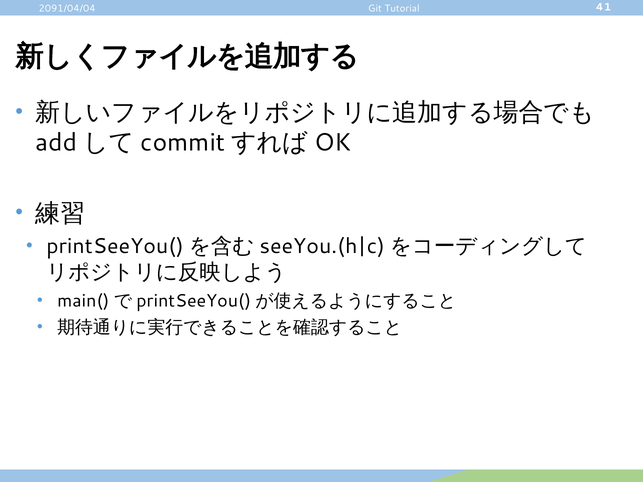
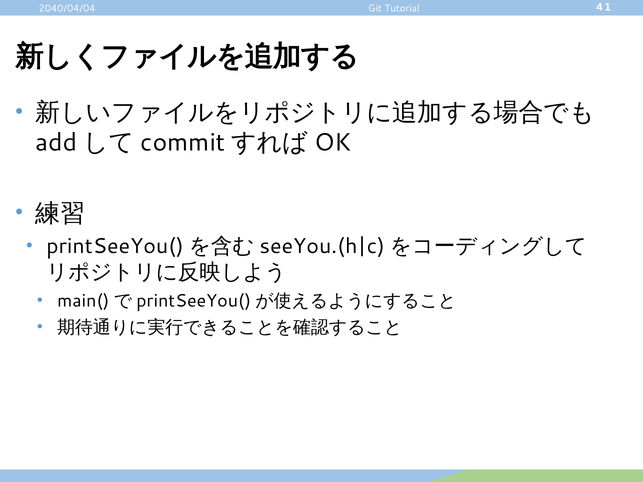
2091/04/04: 2091/04/04 -> 2040/04/04 (67, 8)
